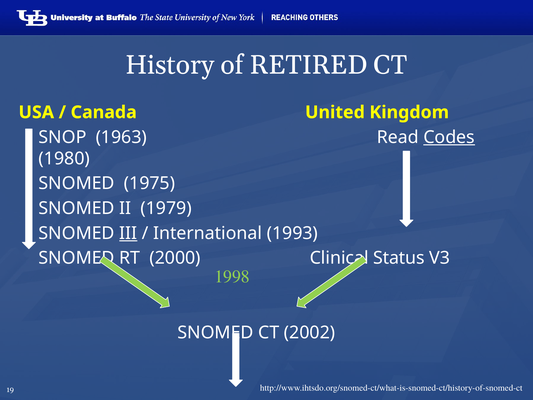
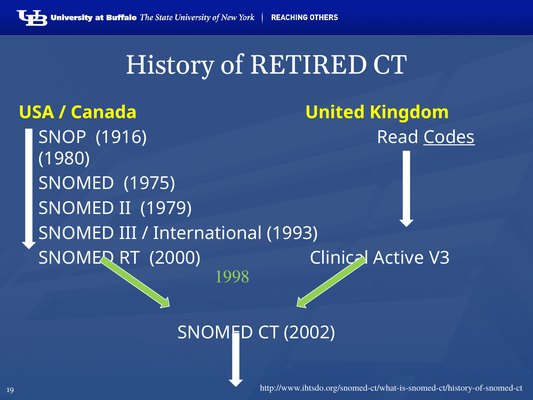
1963: 1963 -> 1916 (121, 137)
III underline: present -> none (128, 233)
Status: Status -> Active (399, 258)
